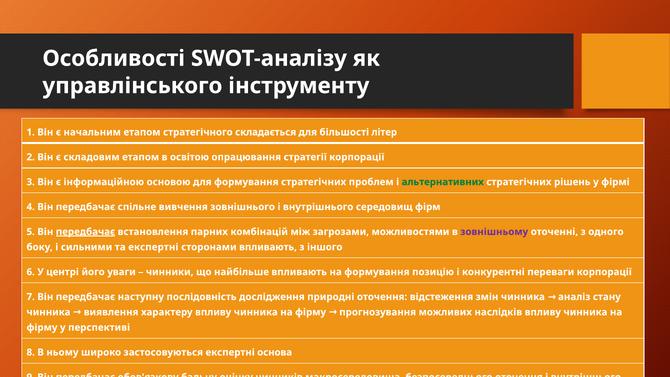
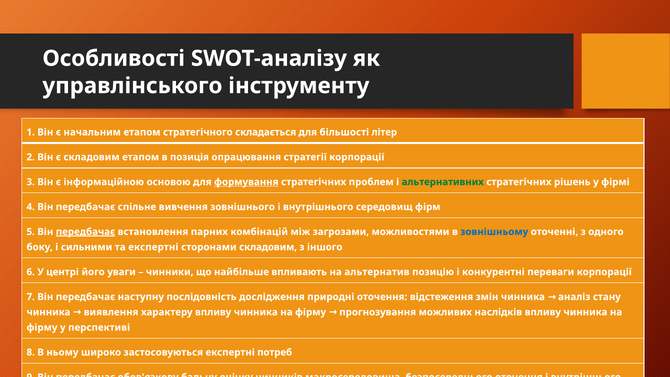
освітою: освітою -> позиція (189, 157)
формування underline: none -> present (246, 182)
зовнішньому colour: purple -> blue (494, 232)
сторонами впливають: впливають -> складовим (268, 247)
на формування: формування -> альтернатив (377, 272)
основа: основа -> потреб (275, 352)
